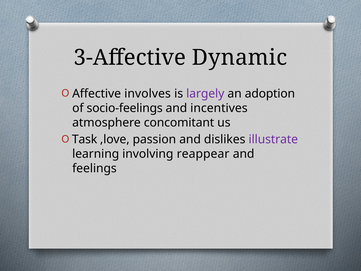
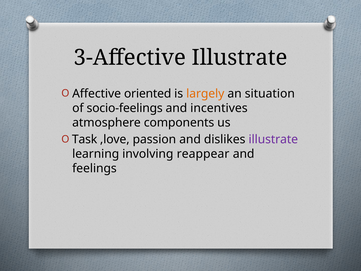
3-Affective Dynamic: Dynamic -> Illustrate (240, 58)
involves: involves -> oriented (148, 94)
largely colour: purple -> orange (205, 94)
adoption: adoption -> situation (270, 94)
concomitant: concomitant -> components (179, 122)
